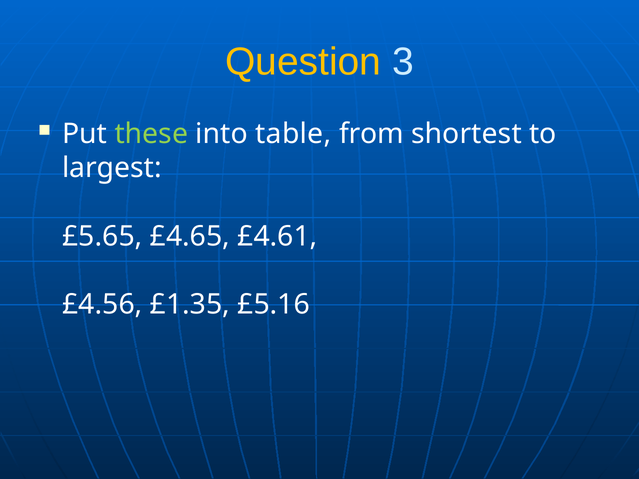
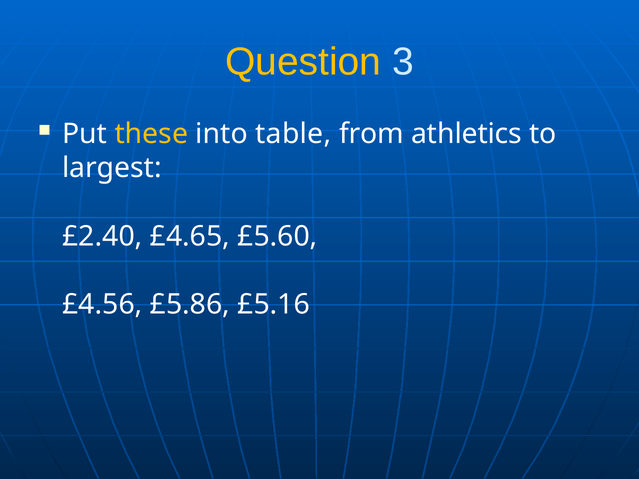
these colour: light green -> yellow (151, 134)
shortest: shortest -> athletics (467, 134)
£5.65: £5.65 -> £2.40 (102, 236)
£4.61: £4.61 -> £5.60 (277, 236)
£1.35: £1.35 -> £5.86 (190, 304)
